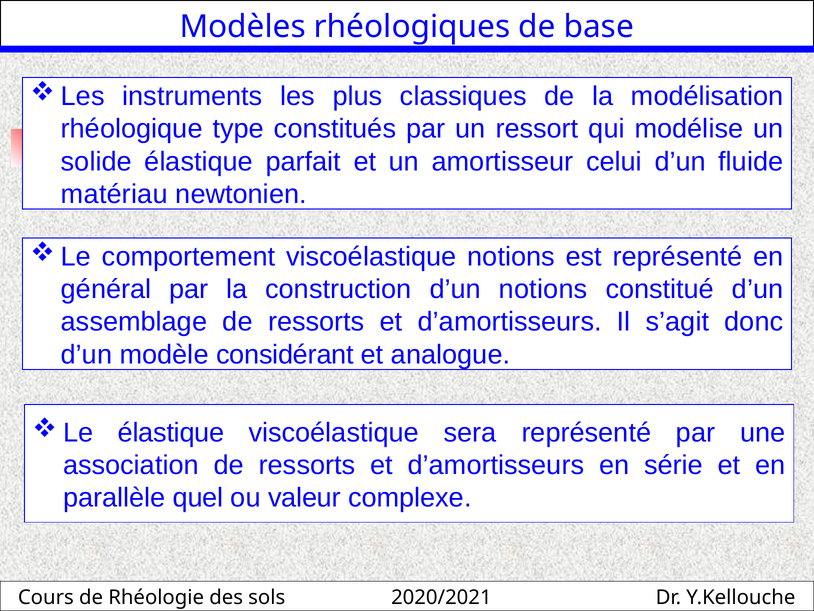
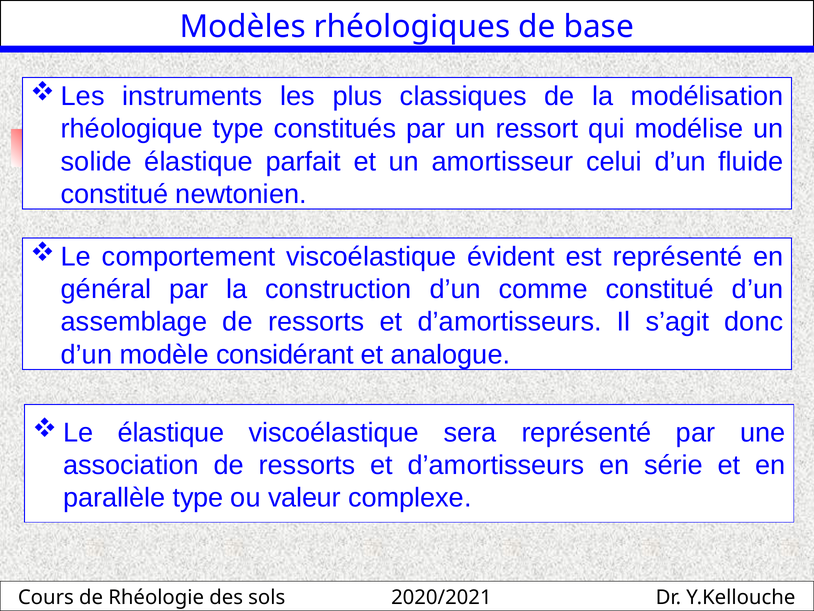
matériau: matériau -> constitué (115, 194)
viscoélastique notions: notions -> évident (511, 257)
d’un notions: notions -> comme (543, 289)
parallèle quel: quel -> type (198, 498)
